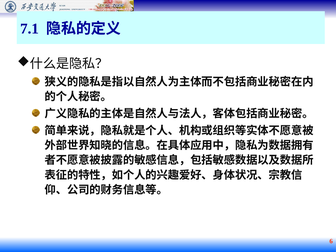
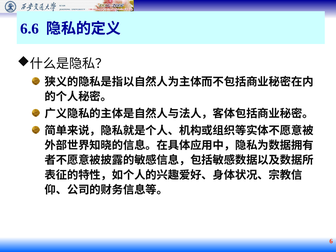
7.1: 7.1 -> 6.6 (29, 29)
